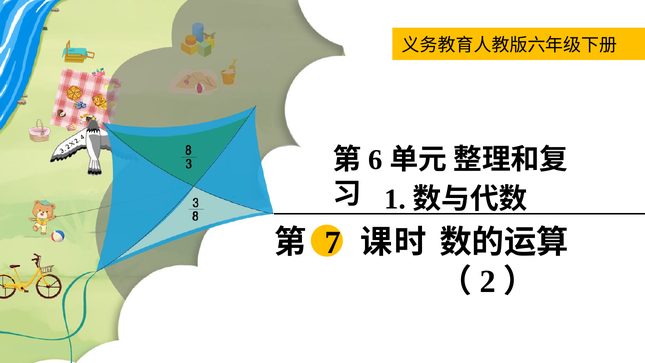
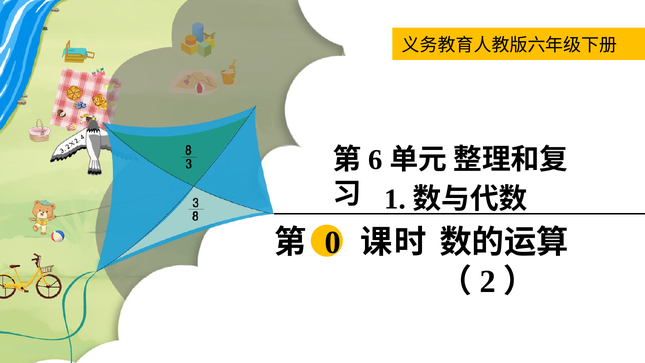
7: 7 -> 0 (333, 243)
